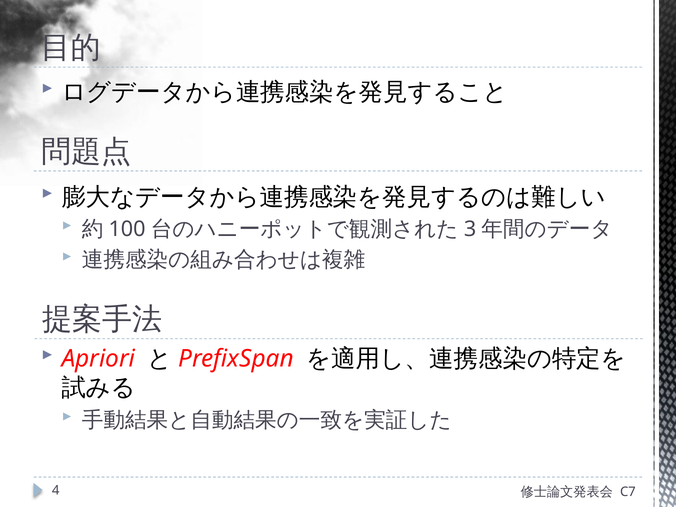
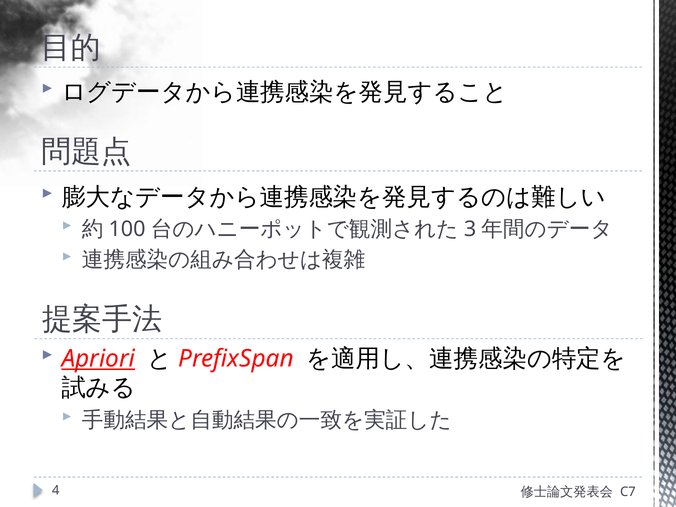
Apriori underline: none -> present (98, 359)
